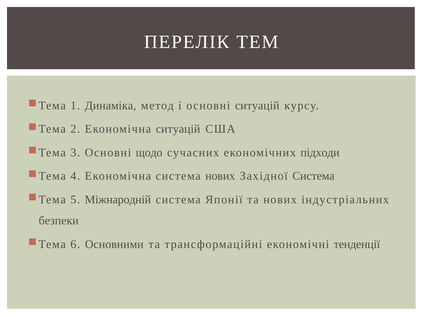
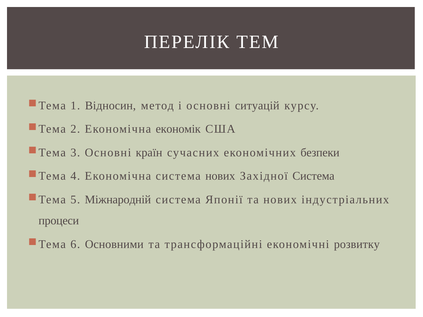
Динаміка: Динаміка -> Відносин (110, 106)
Економічна ситуацій: ситуацій -> економік (178, 129)
щодо: щодо -> країн (149, 153)
підходи: підходи -> безпеки (320, 153)
безпеки: безпеки -> процеси (59, 221)
тенденції: тенденції -> розвитку (357, 244)
